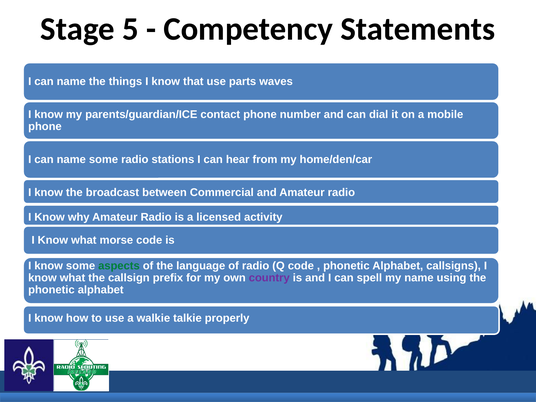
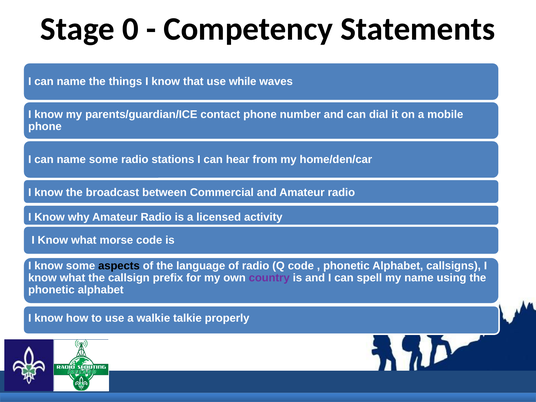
5: 5 -> 0 (130, 29)
parts: parts -> while (243, 82)
aspects colour: green -> black (119, 266)
